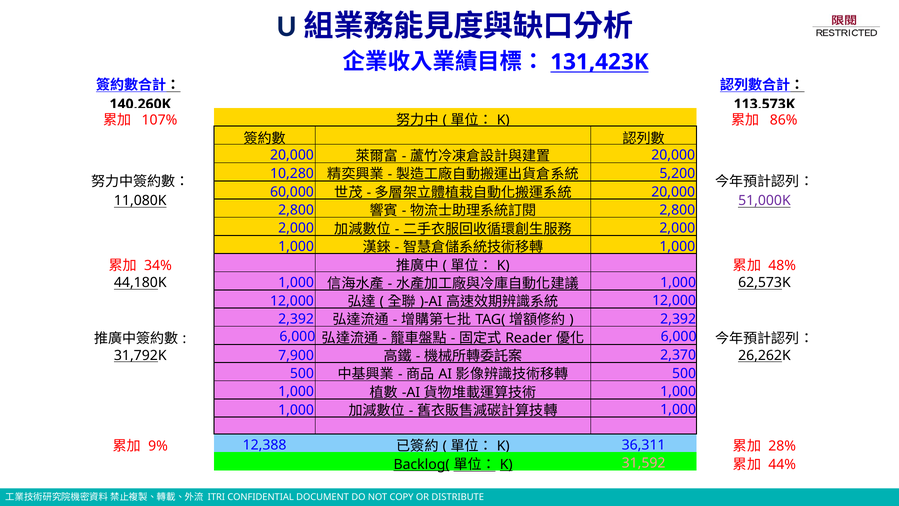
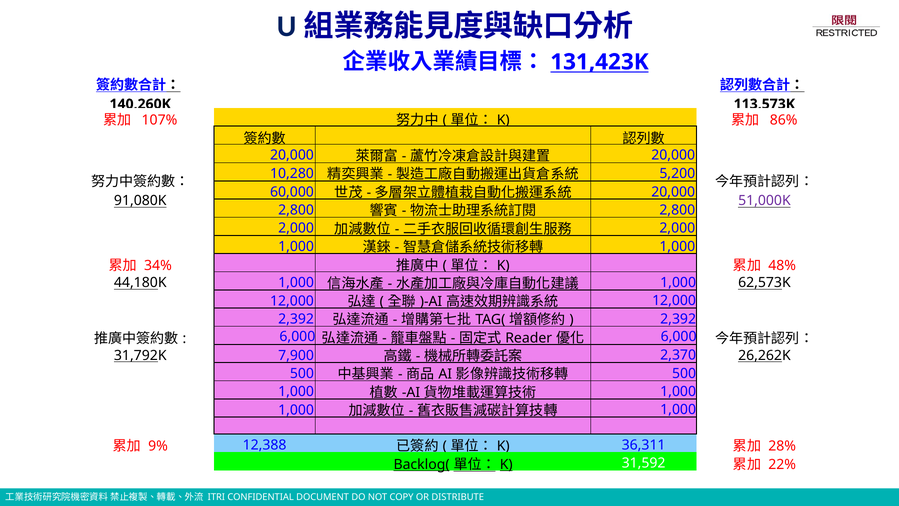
11,080K: 11,080K -> 91,080K (140, 201)
31,592 colour: pink -> white (644, 463)
44%: 44% -> 22% (782, 464)
